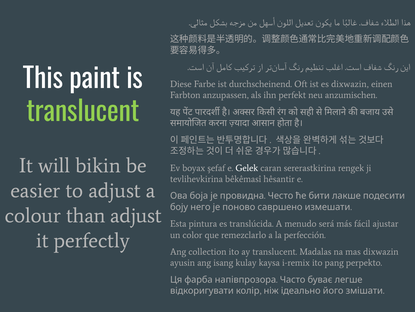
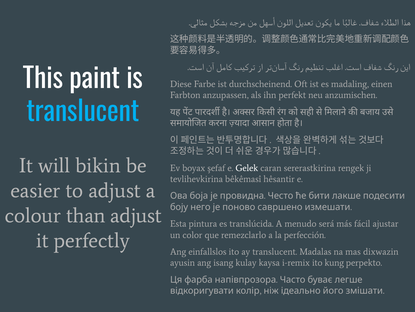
es dixwazin: dixwazin -> madaling (350, 84)
translucent colour: light green -> light blue (83, 112)
collection: collection -> einfallslos (207, 251)
pang: pang -> kung (334, 262)
